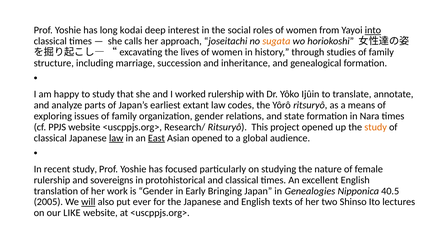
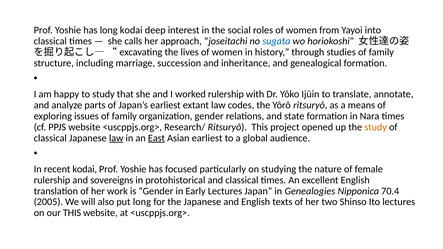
into underline: present -> none (373, 30)
sugata colour: orange -> blue (276, 41)
Asian opened: opened -> earliest (207, 138)
recent study: study -> kodai (85, 169)
Early Bringing: Bringing -> Lectures (225, 191)
40.5: 40.5 -> 70.4 (390, 191)
will underline: present -> none (88, 202)
put ever: ever -> long (142, 202)
our LIKE: LIKE -> THIS (72, 213)
